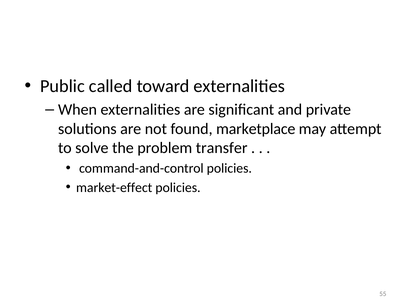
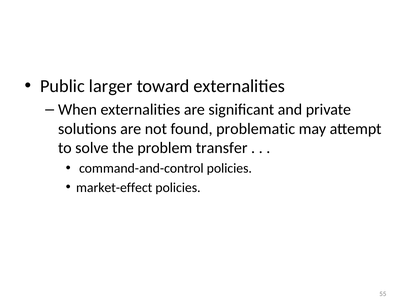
called: called -> larger (111, 86)
marketplace: marketplace -> problematic (256, 129)
